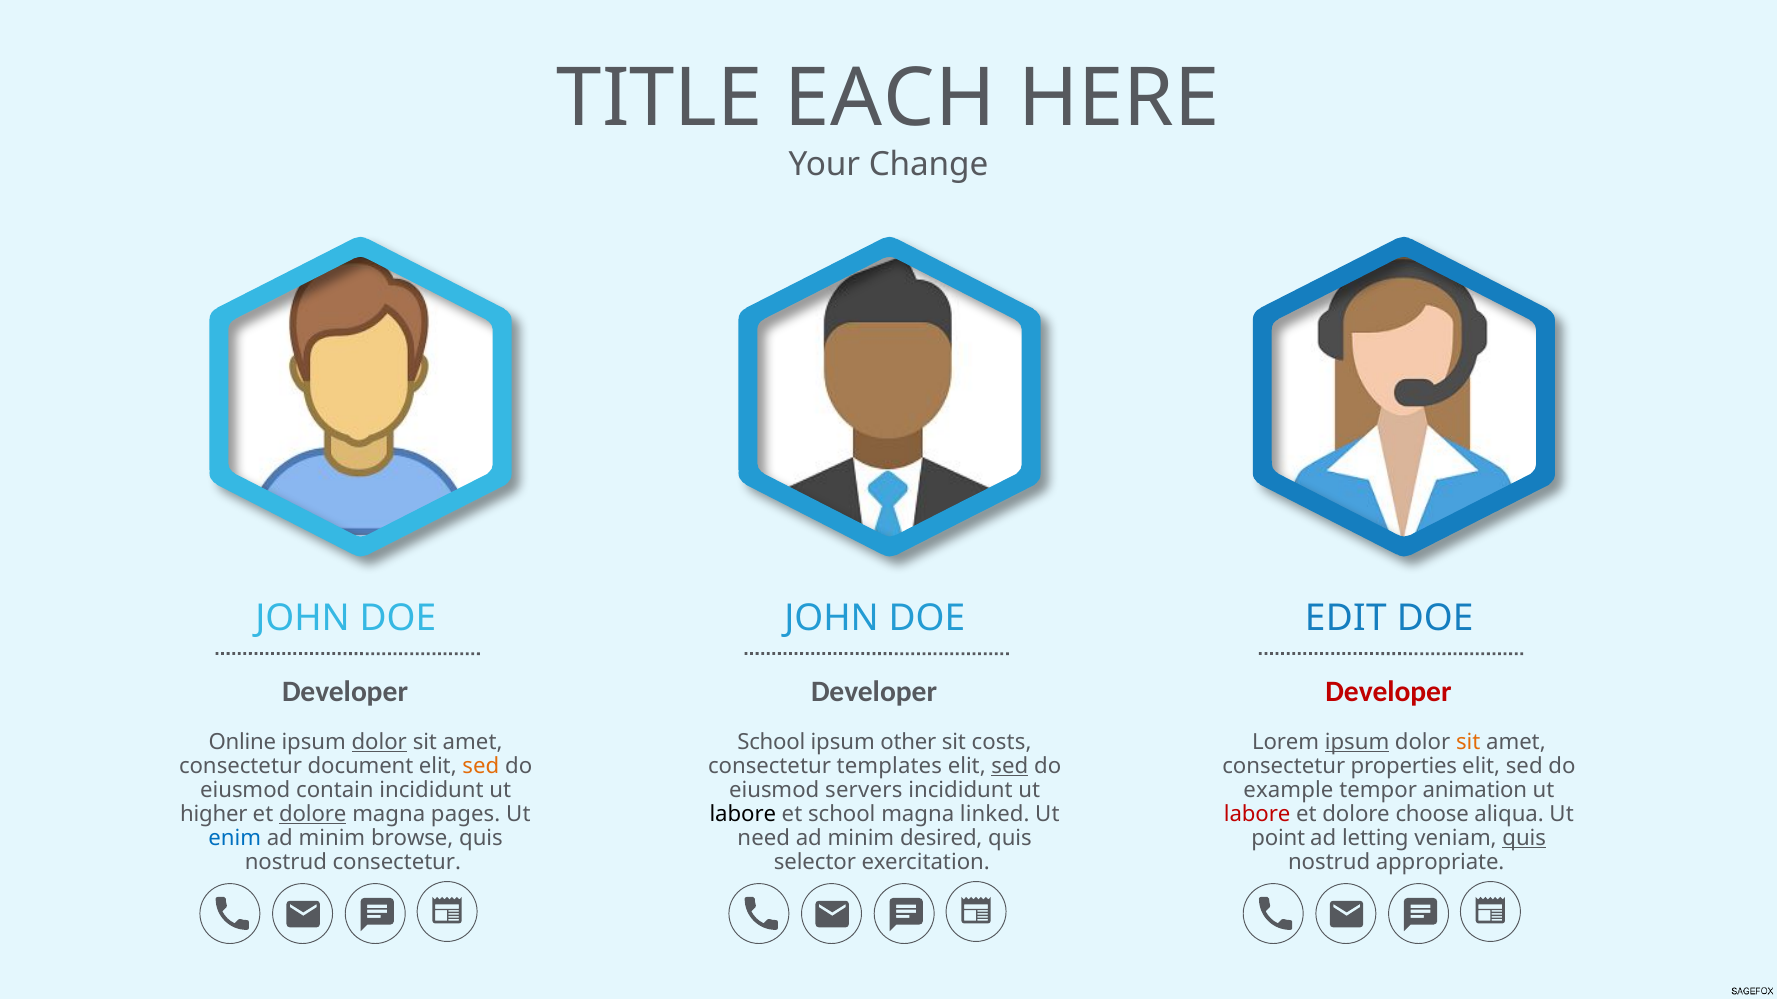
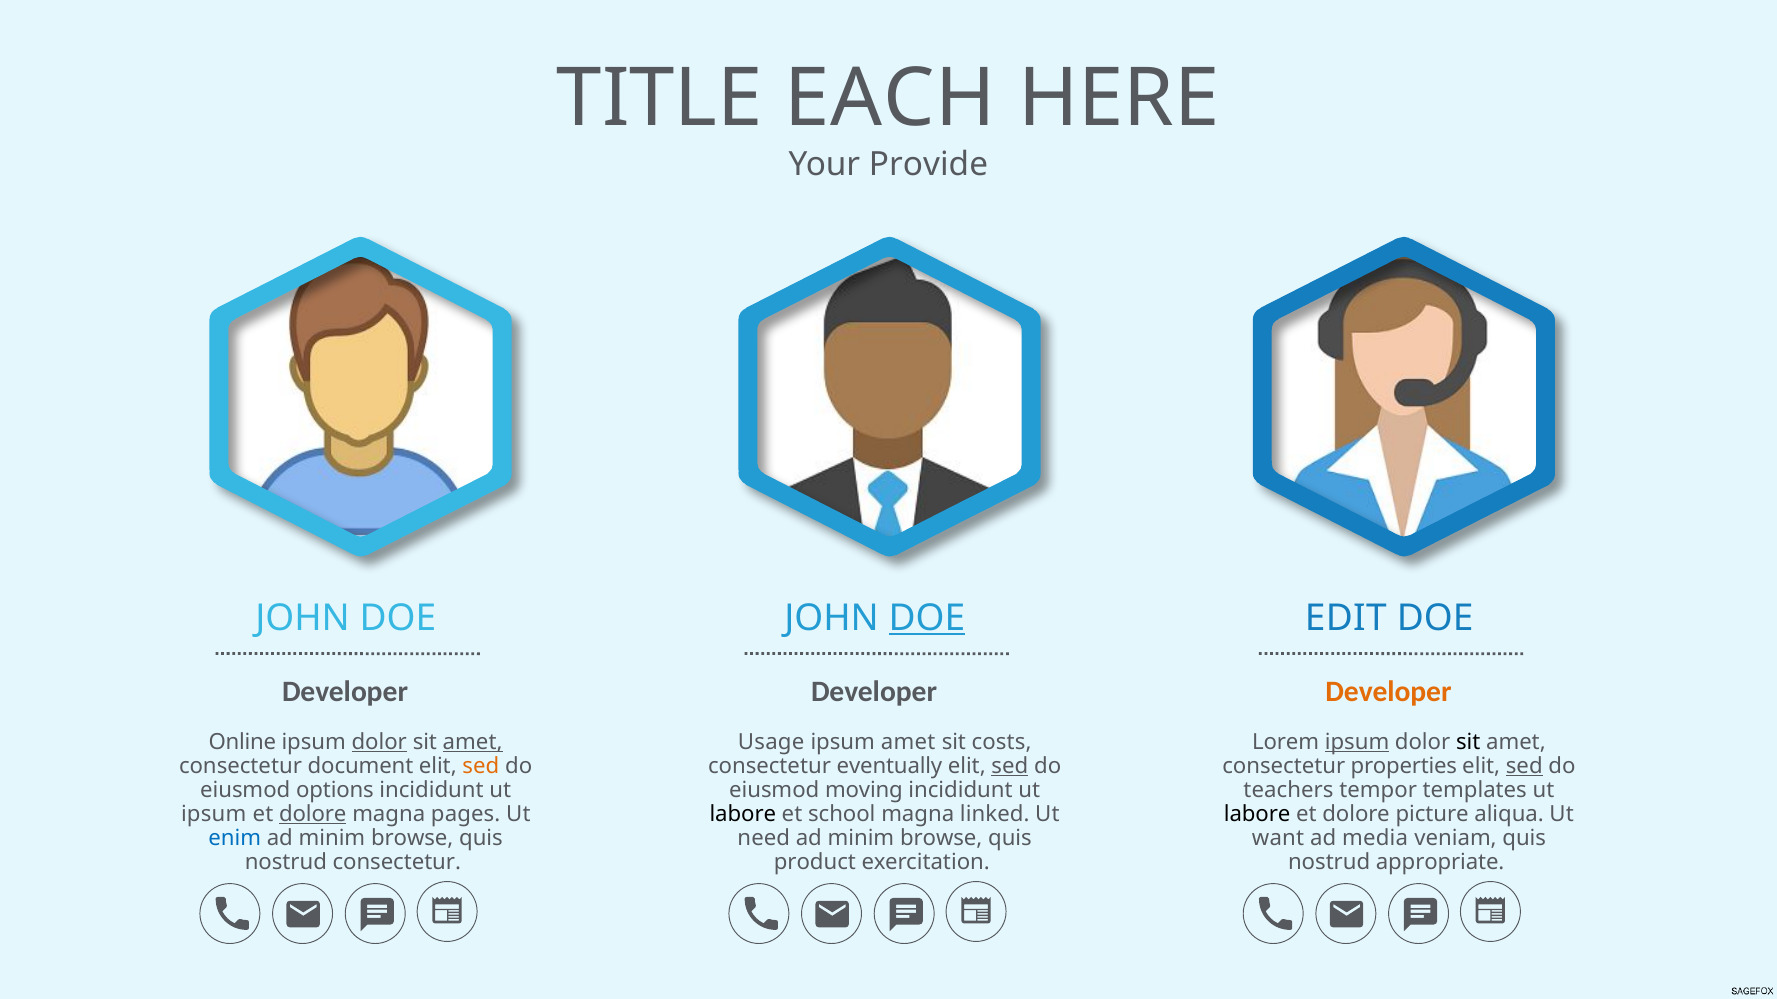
Change: Change -> Provide (928, 164)
DOE underline: none -> present (927, 618)
Developer colour: red -> orange (1388, 693)
amet underline: none -> present (473, 742)
School: School -> Usage (771, 742)
ipsum other: other -> amet (908, 742)
sit colour: orange -> black (1468, 742)
templates: templates -> eventually (889, 766)
sed underline: none -> present (1524, 766)
contain: contain -> options (335, 790)
servers: servers -> moving (864, 790)
example: example -> teachers (1288, 790)
animation: animation -> templates (1475, 790)
higher: higher -> ipsum (214, 814)
labore colour: red -> black (1257, 814)
choose: choose -> picture (1432, 814)
desired: desired -> browse (941, 838)
point: point -> want (1278, 838)
letting: letting -> media (1375, 838)
quis underline: present -> none (1524, 838)
selector: selector -> product (815, 862)
